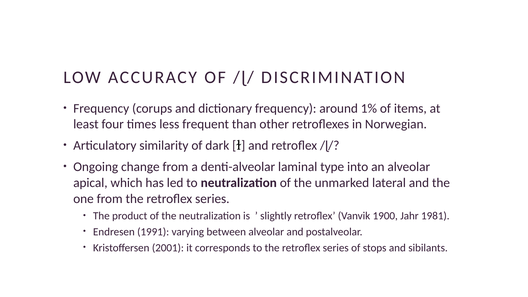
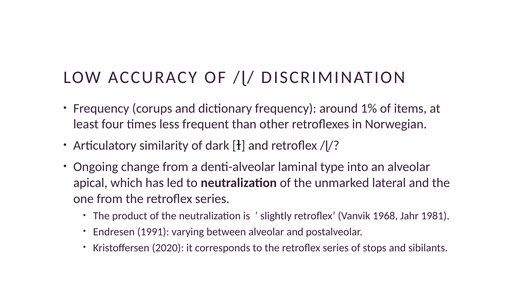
1900: 1900 -> 1968 (385, 216)
2001: 2001 -> 2020 (168, 248)
